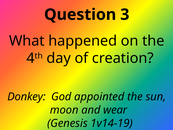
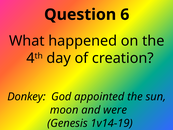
3: 3 -> 6 (125, 15)
wear: wear -> were (115, 110)
